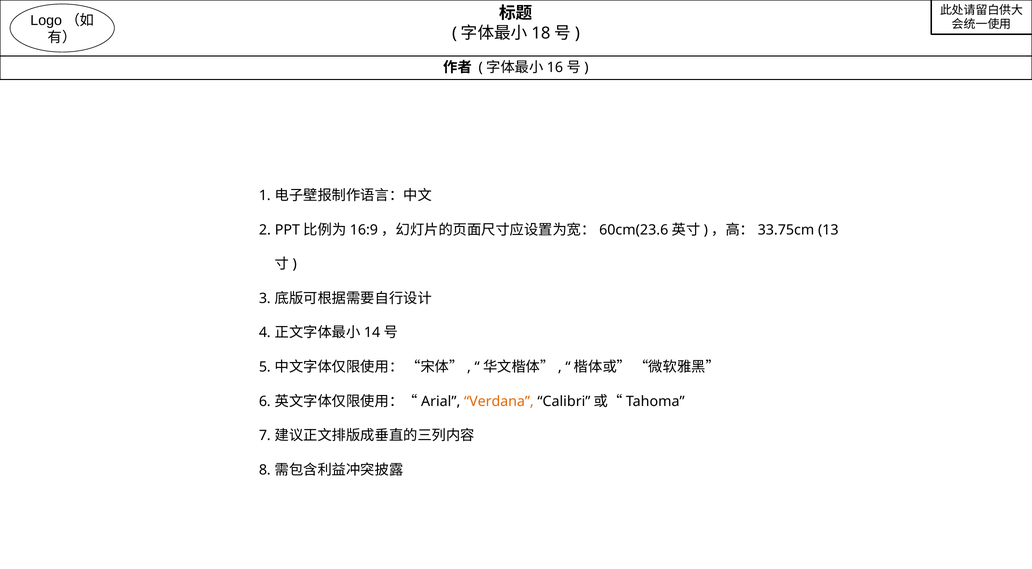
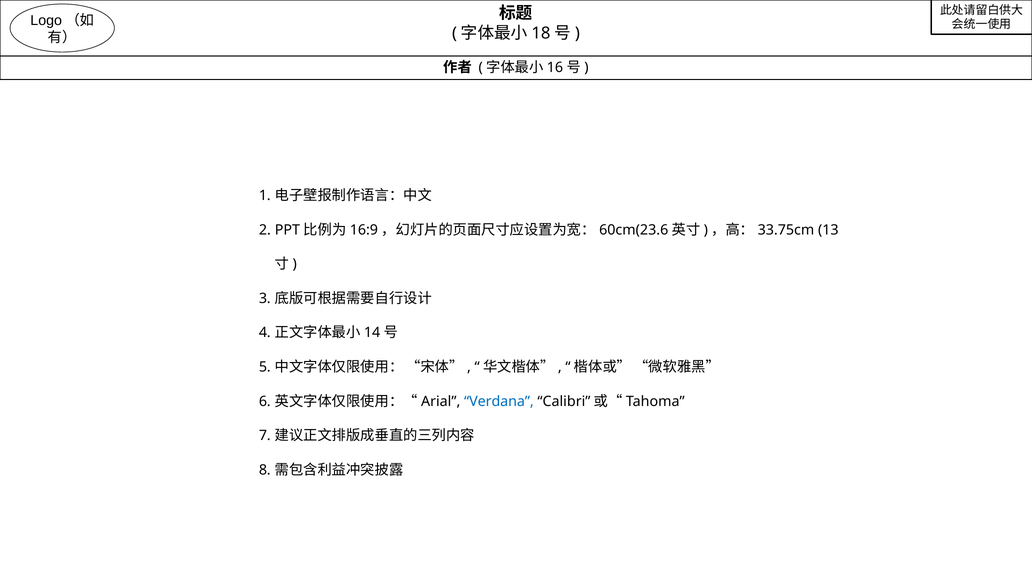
Verdana colour: orange -> blue (499, 401)
